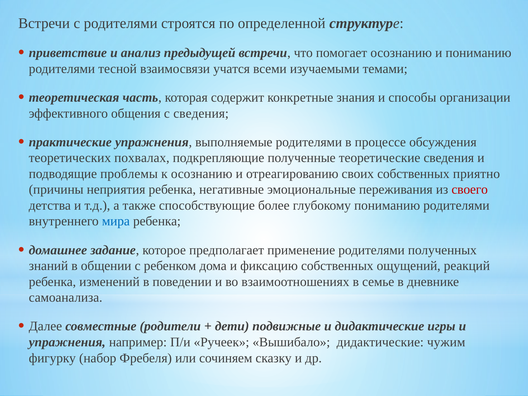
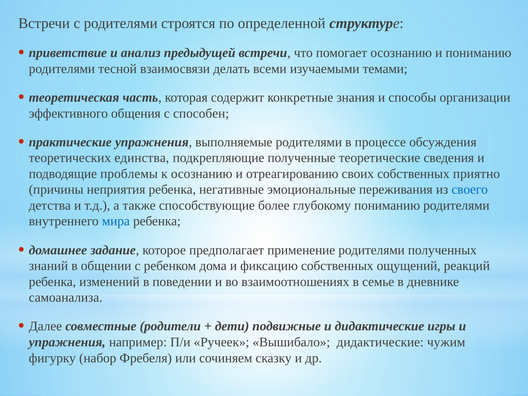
учатся: учатся -> делать (232, 69)
с сведения: сведения -> способен (201, 113)
похвалах: похвалах -> единства (142, 158)
своего colour: red -> blue (470, 190)
